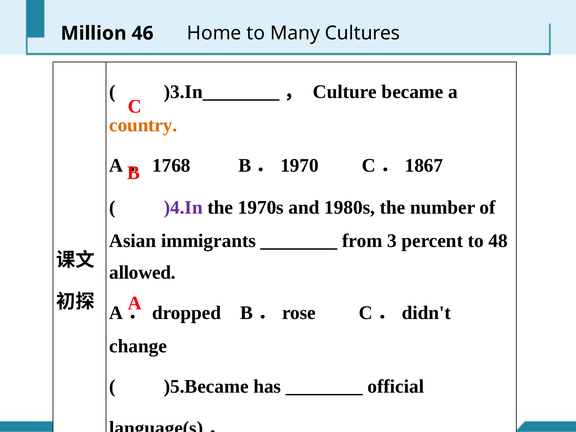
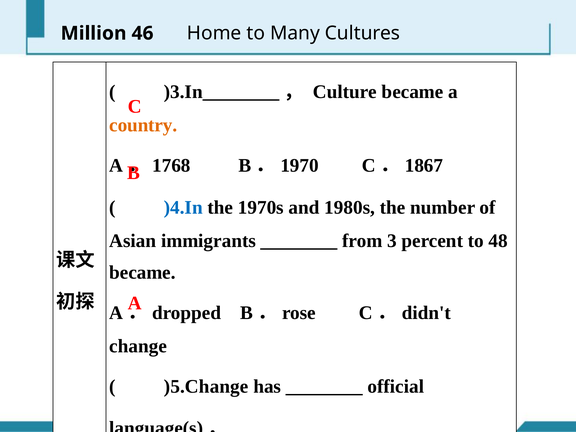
)4.In colour: purple -> blue (183, 207)
allowed: allowed -> became (142, 273)
)5.Became: )5.Became -> )5.Change (206, 386)
